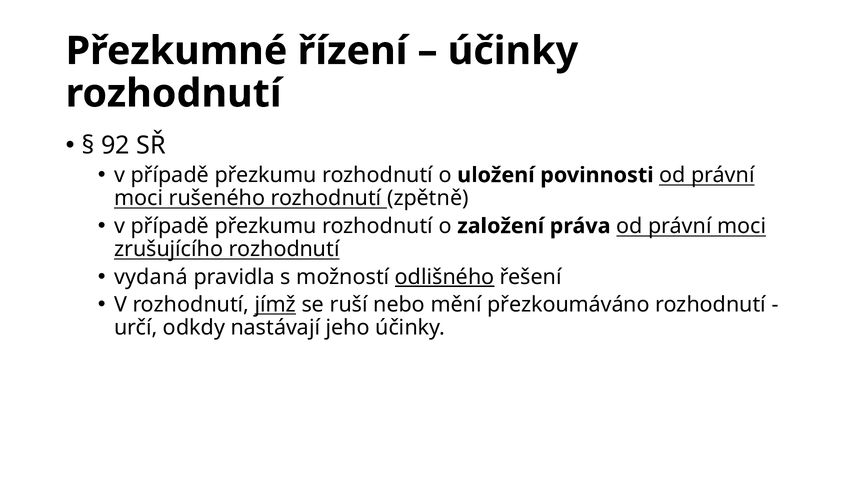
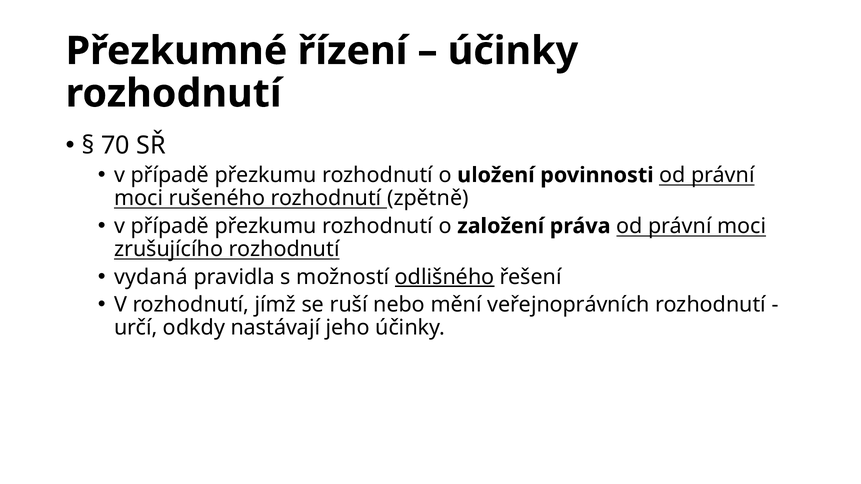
92: 92 -> 70 (115, 146)
jímž underline: present -> none (275, 305)
přezkoumáváno: přezkoumáváno -> veřejnoprávních (568, 305)
